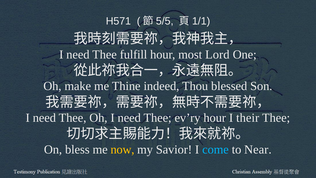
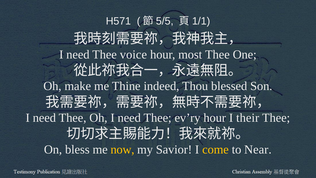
fulfill: fulfill -> voice (133, 54)
most Lord: Lord -> Thee (217, 54)
come colour: light blue -> yellow (215, 149)
